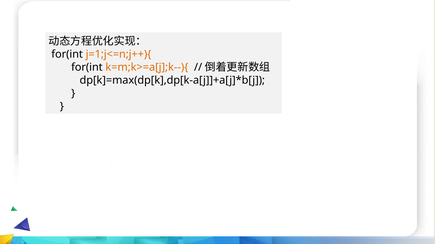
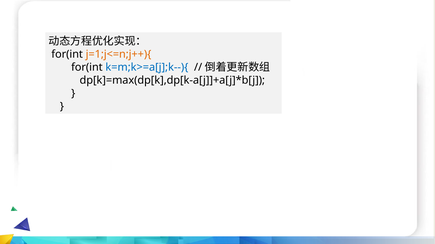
k=m;k>=a[j];k--){ colour: orange -> blue (147, 67)
